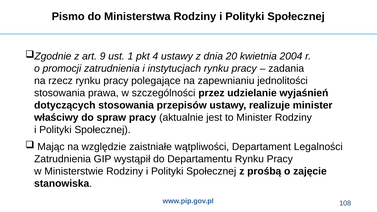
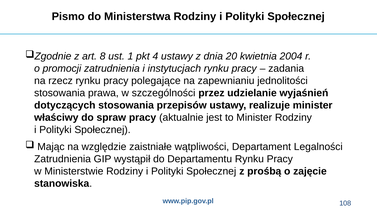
9: 9 -> 8 (103, 56)
